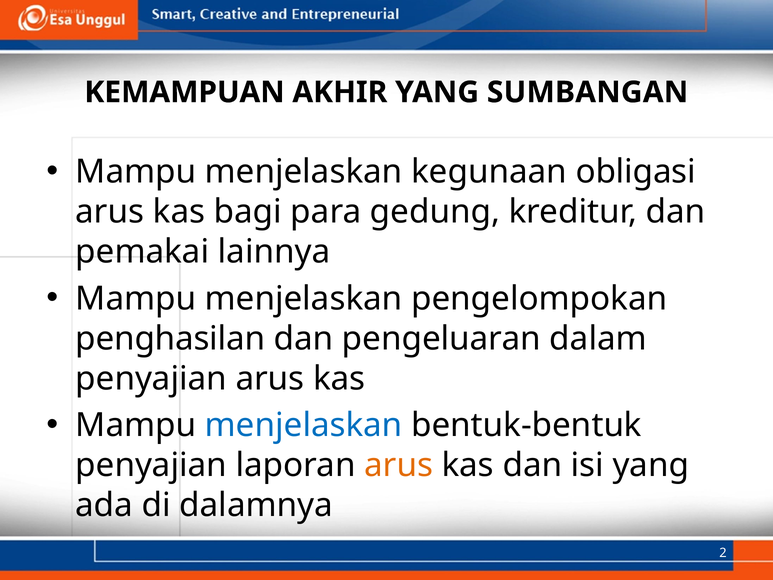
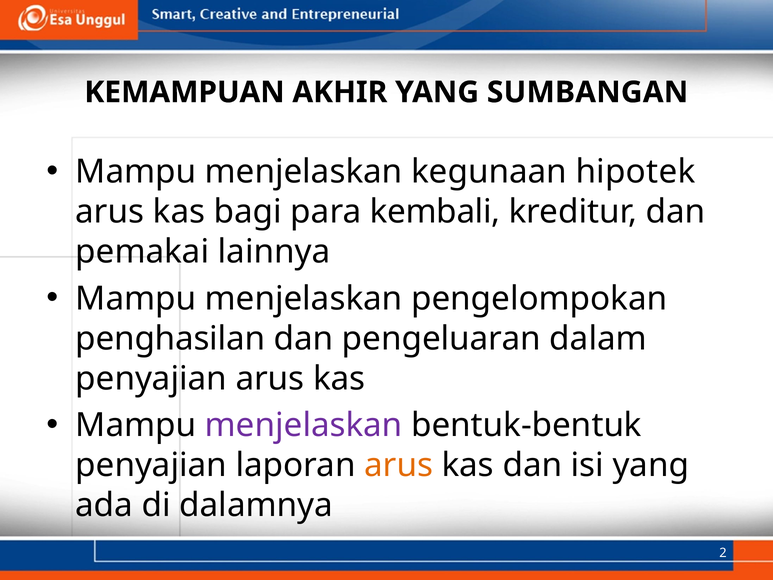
obligasi: obligasi -> hipotek (636, 172)
gedung: gedung -> kembali (435, 212)
menjelaskan colour: blue -> purple (304, 425)
